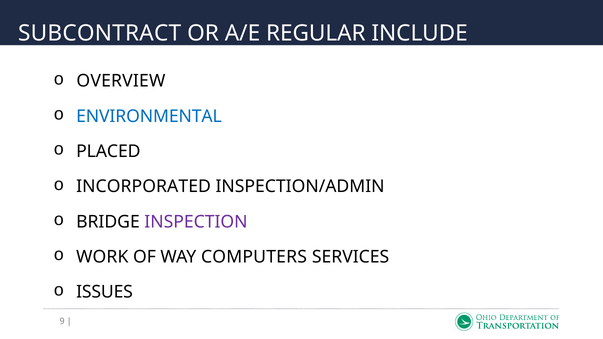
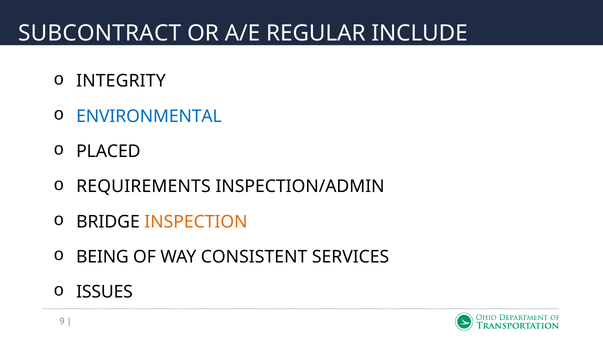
OVERVIEW: OVERVIEW -> INTEGRITY (121, 81)
INCORPORATED: INCORPORATED -> REQUIREMENTS (143, 187)
INSPECTION colour: purple -> orange (196, 222)
WORK: WORK -> BEING (102, 257)
COMPUTERS: COMPUTERS -> CONSISTENT (254, 257)
